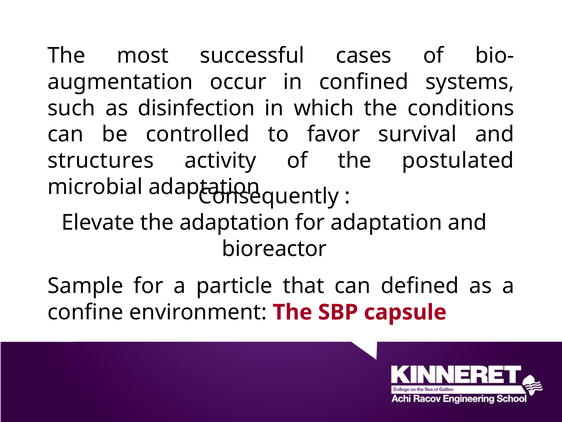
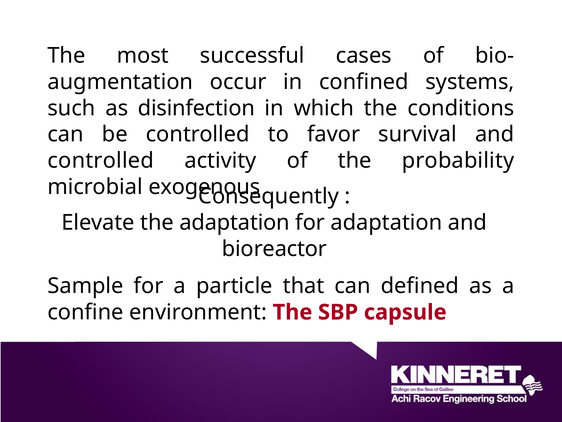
structures: structures -> controlled (101, 161)
postulated: postulated -> probability (458, 161)
microbial adaptation: adaptation -> exogenous (204, 187)
